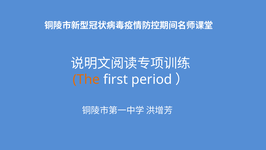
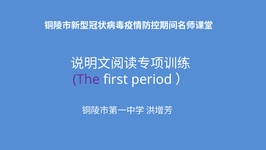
The colour: orange -> purple (86, 79)
